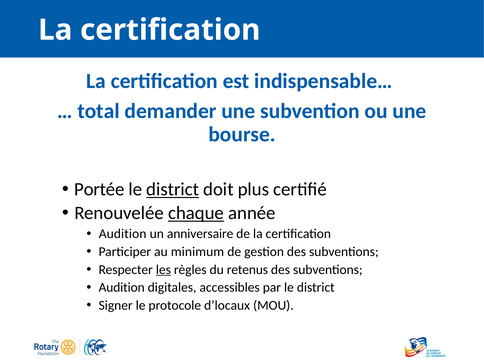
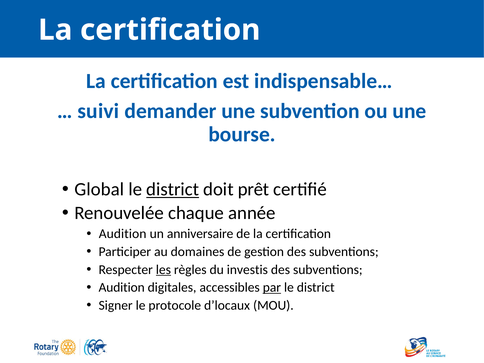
total: total -> suivi (98, 111)
Portée: Portée -> Global (99, 189)
plus: plus -> prêt (254, 189)
chaque underline: present -> none (196, 213)
minimum: minimum -> domaines (198, 252)
retenus: retenus -> investis (247, 270)
par underline: none -> present (272, 287)
